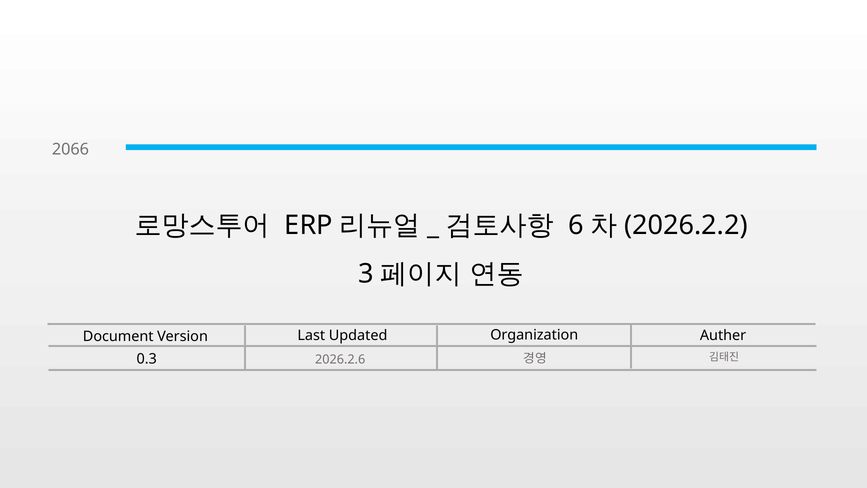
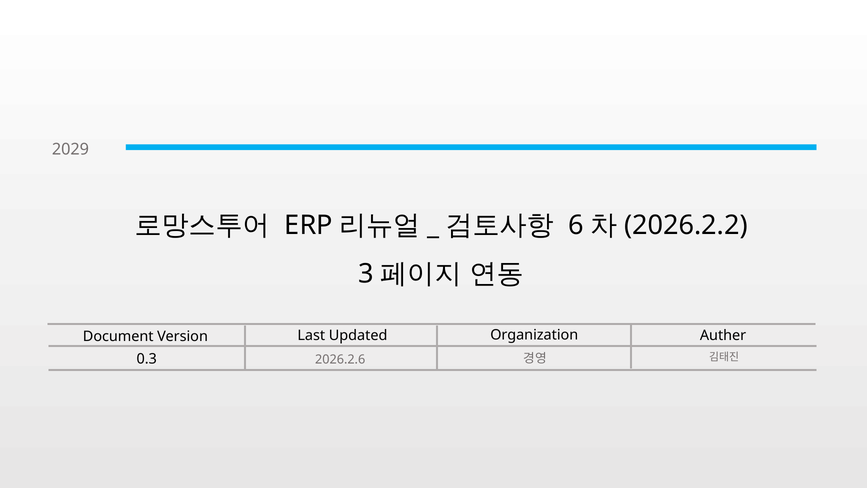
2066: 2066 -> 2029 (70, 149)
